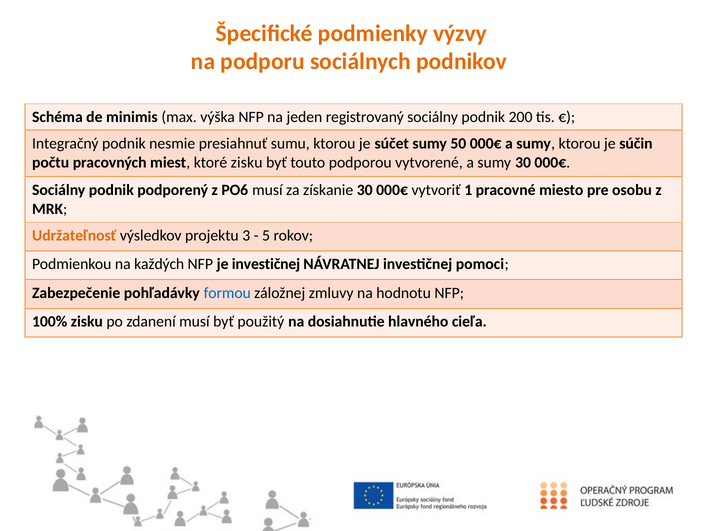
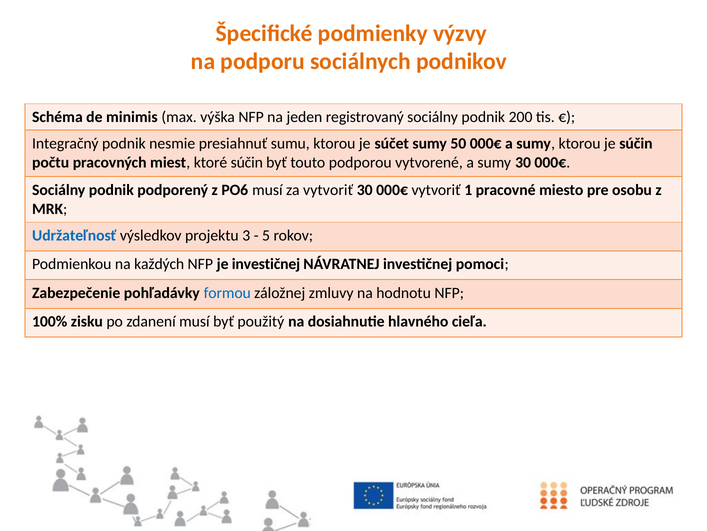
ktoré zisku: zisku -> súčin (247, 162)
za získanie: získanie -> vytvoriť (328, 190)
Udržateľnosť colour: orange -> blue (74, 235)
